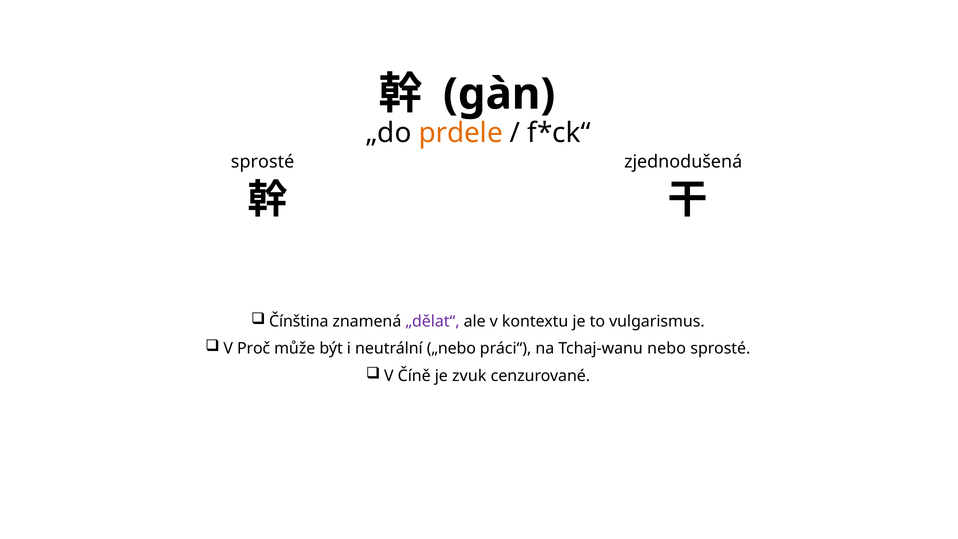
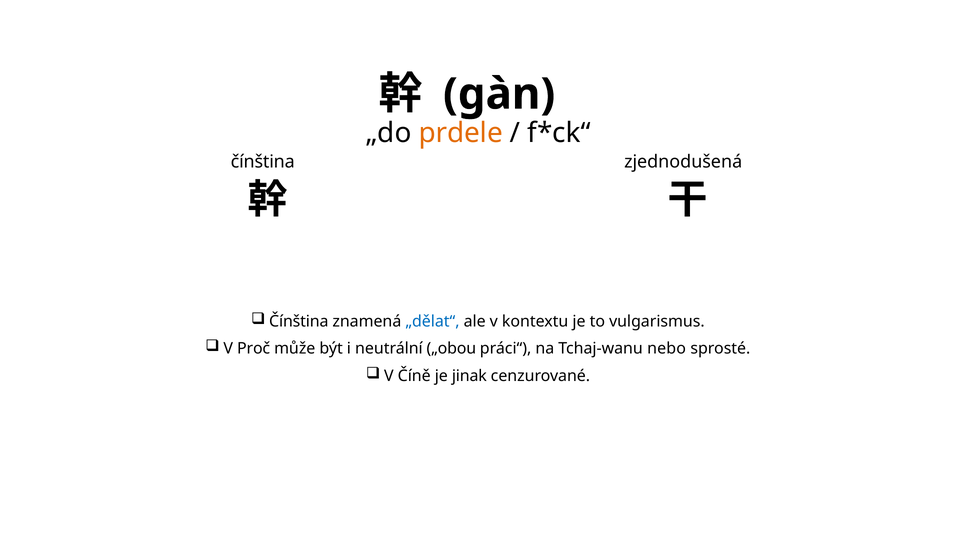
sprosté: sprosté -> čínština (263, 162)
„dělat“ colour: purple -> blue (433, 321)
„nebo: „nebo -> „obou (451, 348)
zvuk: zvuk -> jinak (469, 376)
